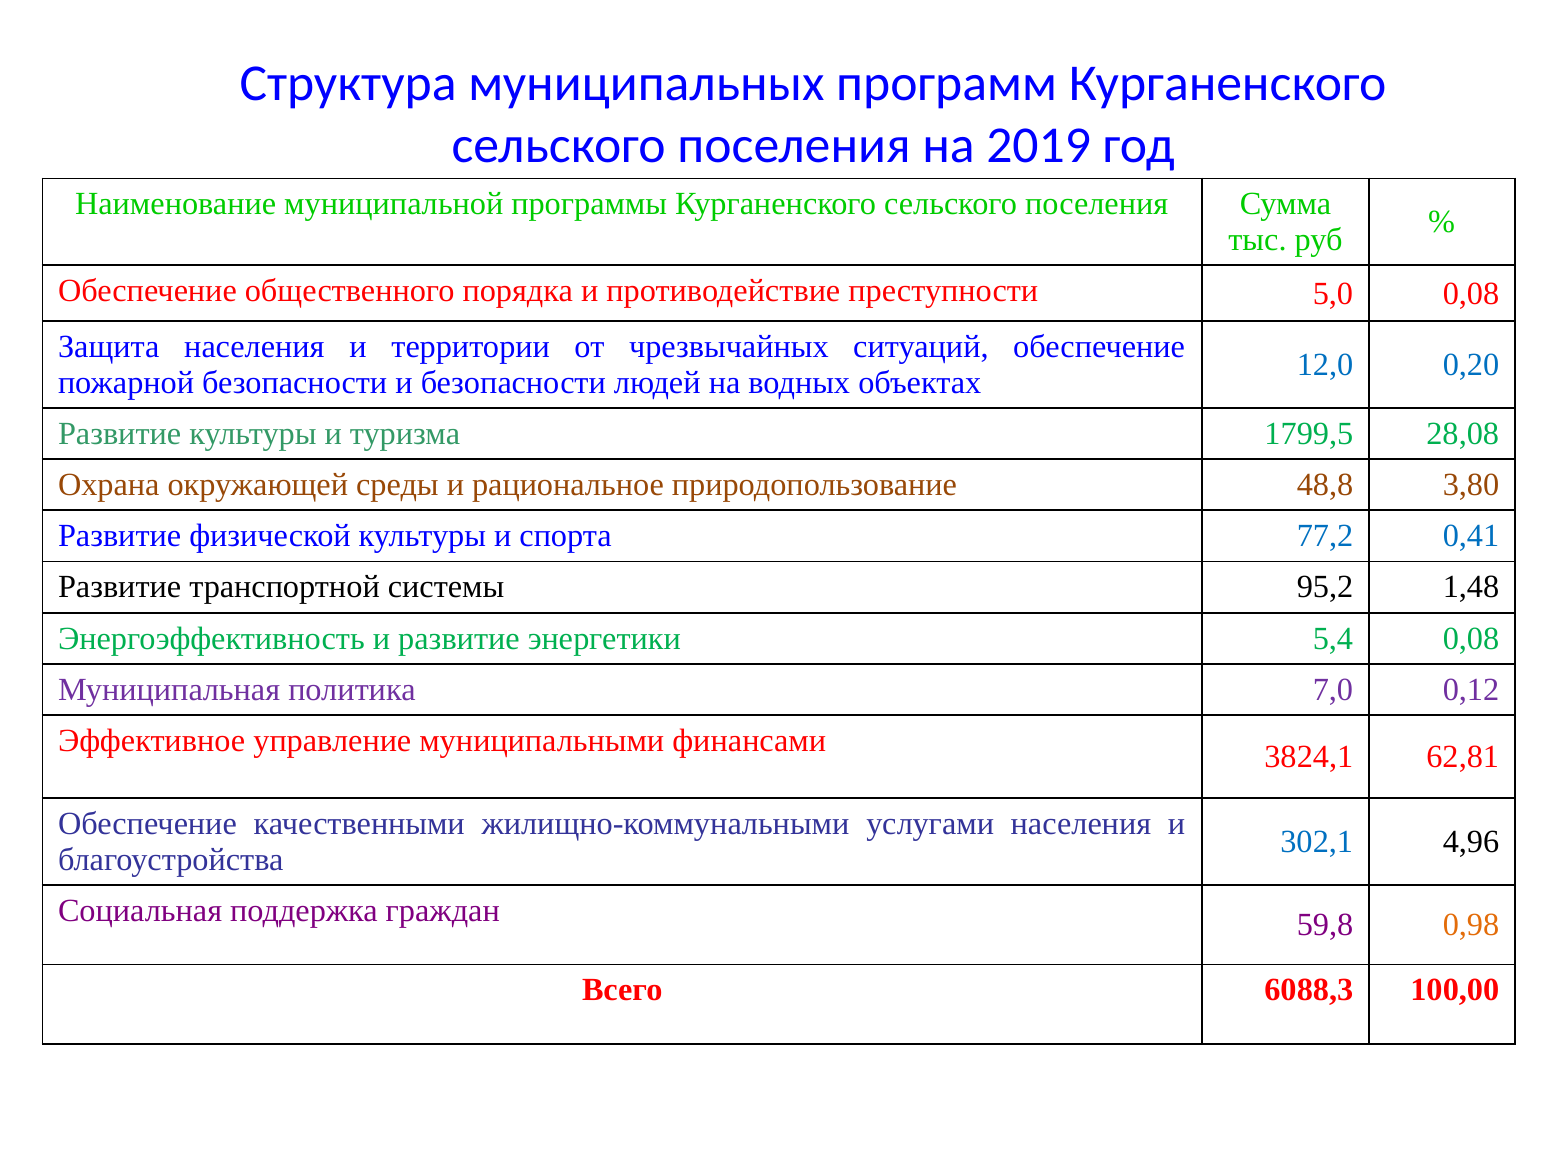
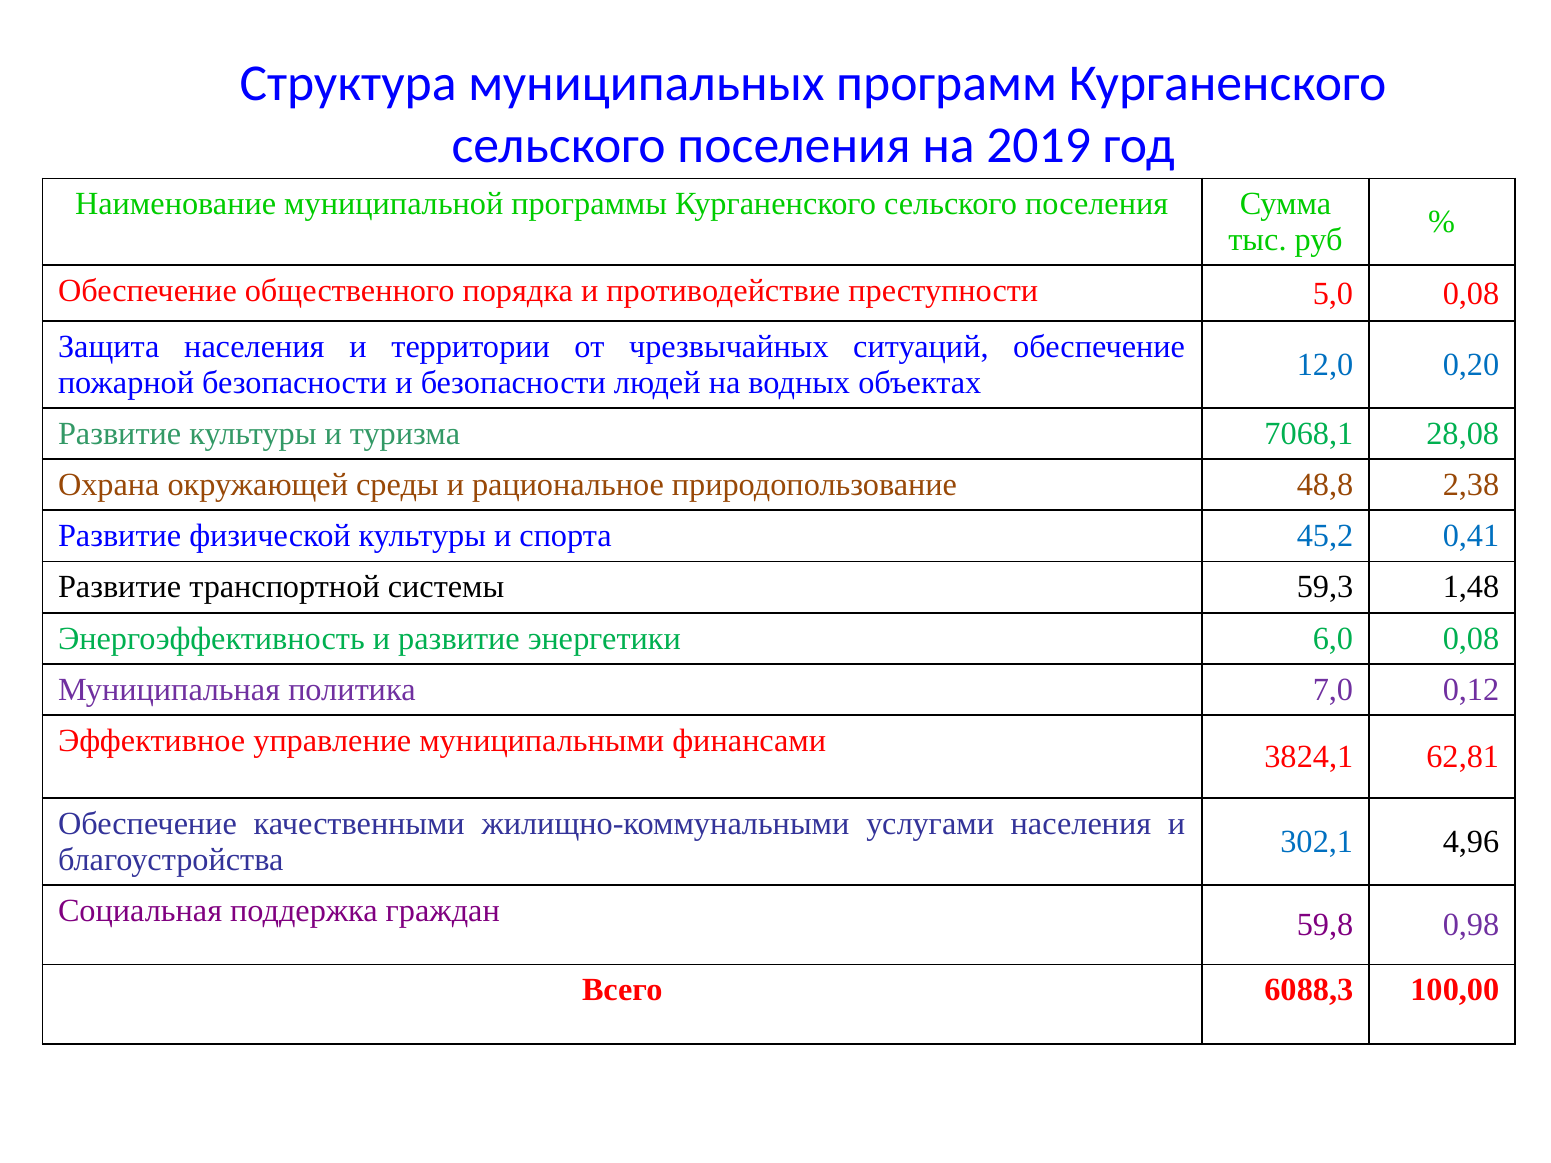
1799,5: 1799,5 -> 7068,1 (1309, 434)
3,80: 3,80 -> 2,38 (1471, 485)
77,2: 77,2 -> 45,2 (1325, 536)
95,2: 95,2 -> 59,3 (1325, 587)
5,4: 5,4 -> 6,0 (1333, 639)
0,98 colour: orange -> purple (1471, 925)
